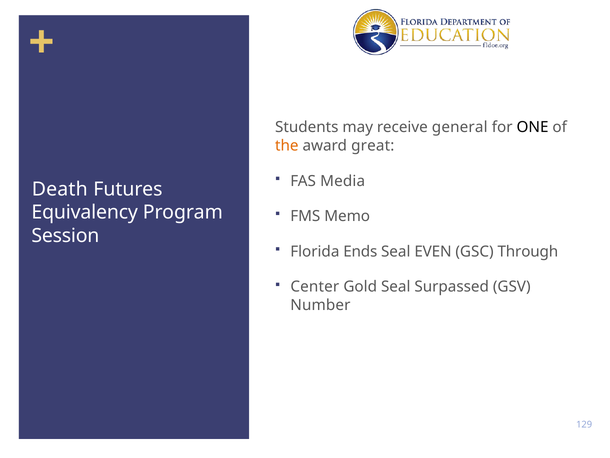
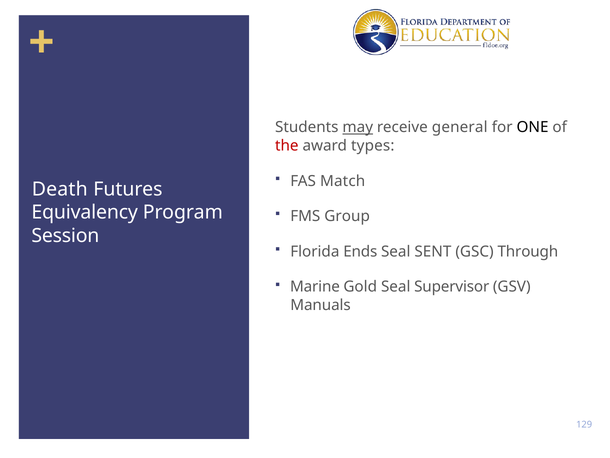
may underline: none -> present (358, 127)
the colour: orange -> red (287, 146)
great: great -> types (373, 146)
Media: Media -> Match (343, 181)
Memo: Memo -> Group (347, 216)
EVEN: EVEN -> SENT (433, 251)
Center: Center -> Marine (315, 287)
Surpassed: Surpassed -> Supervisor (452, 287)
Number: Number -> Manuals (321, 305)
